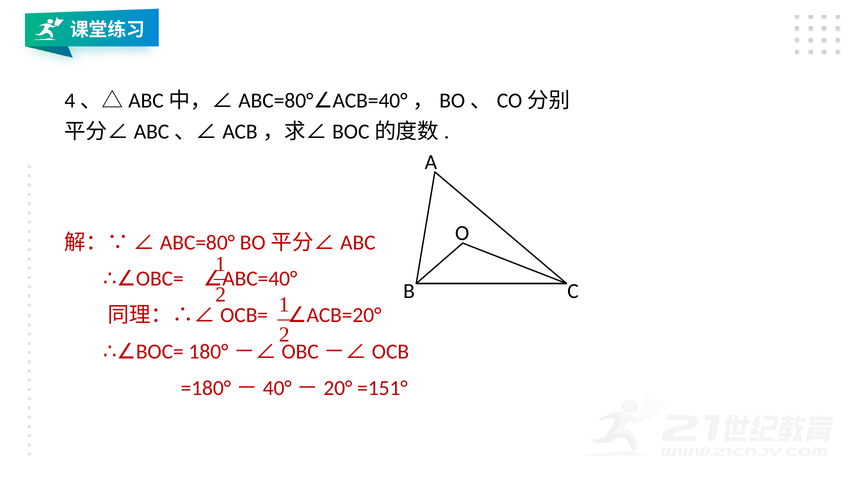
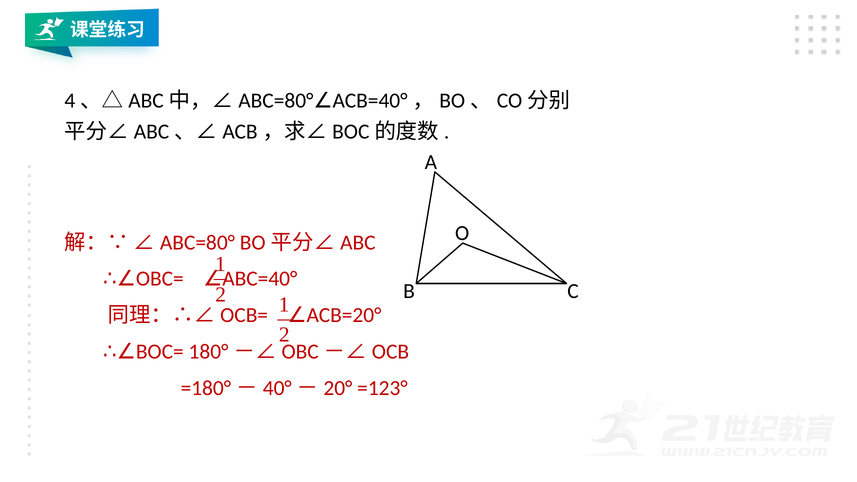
=151°: =151° -> =123° (382, 388)
